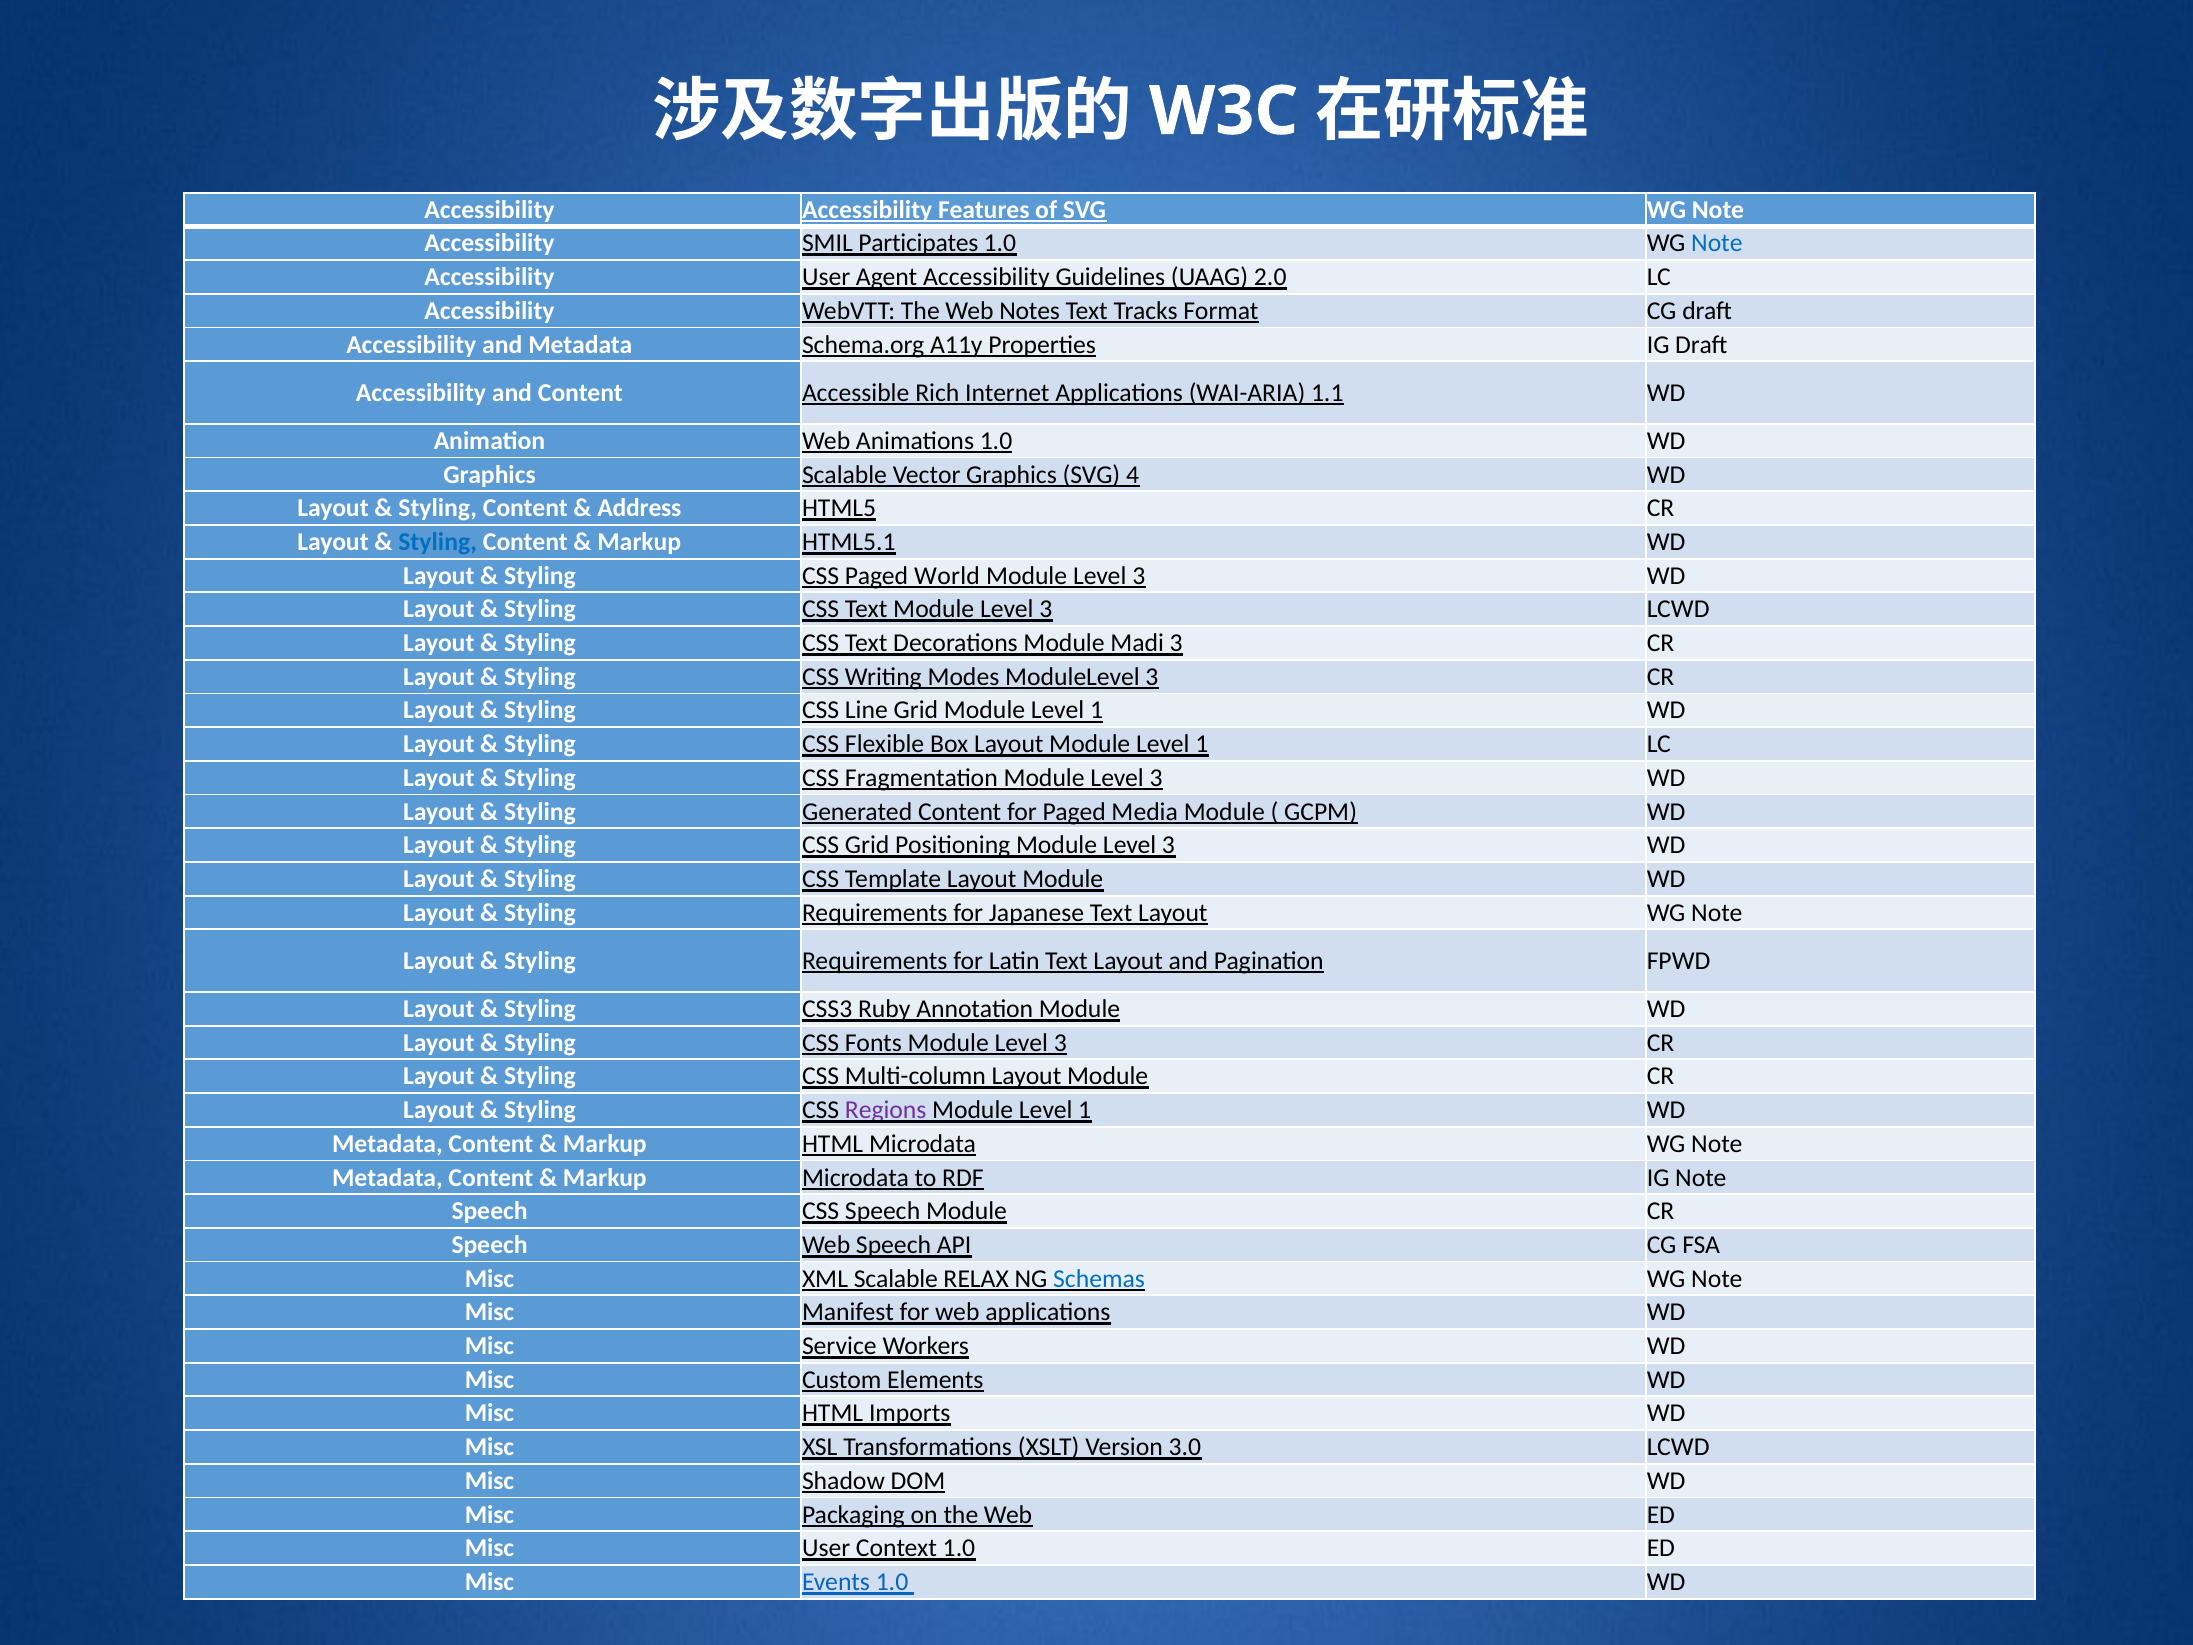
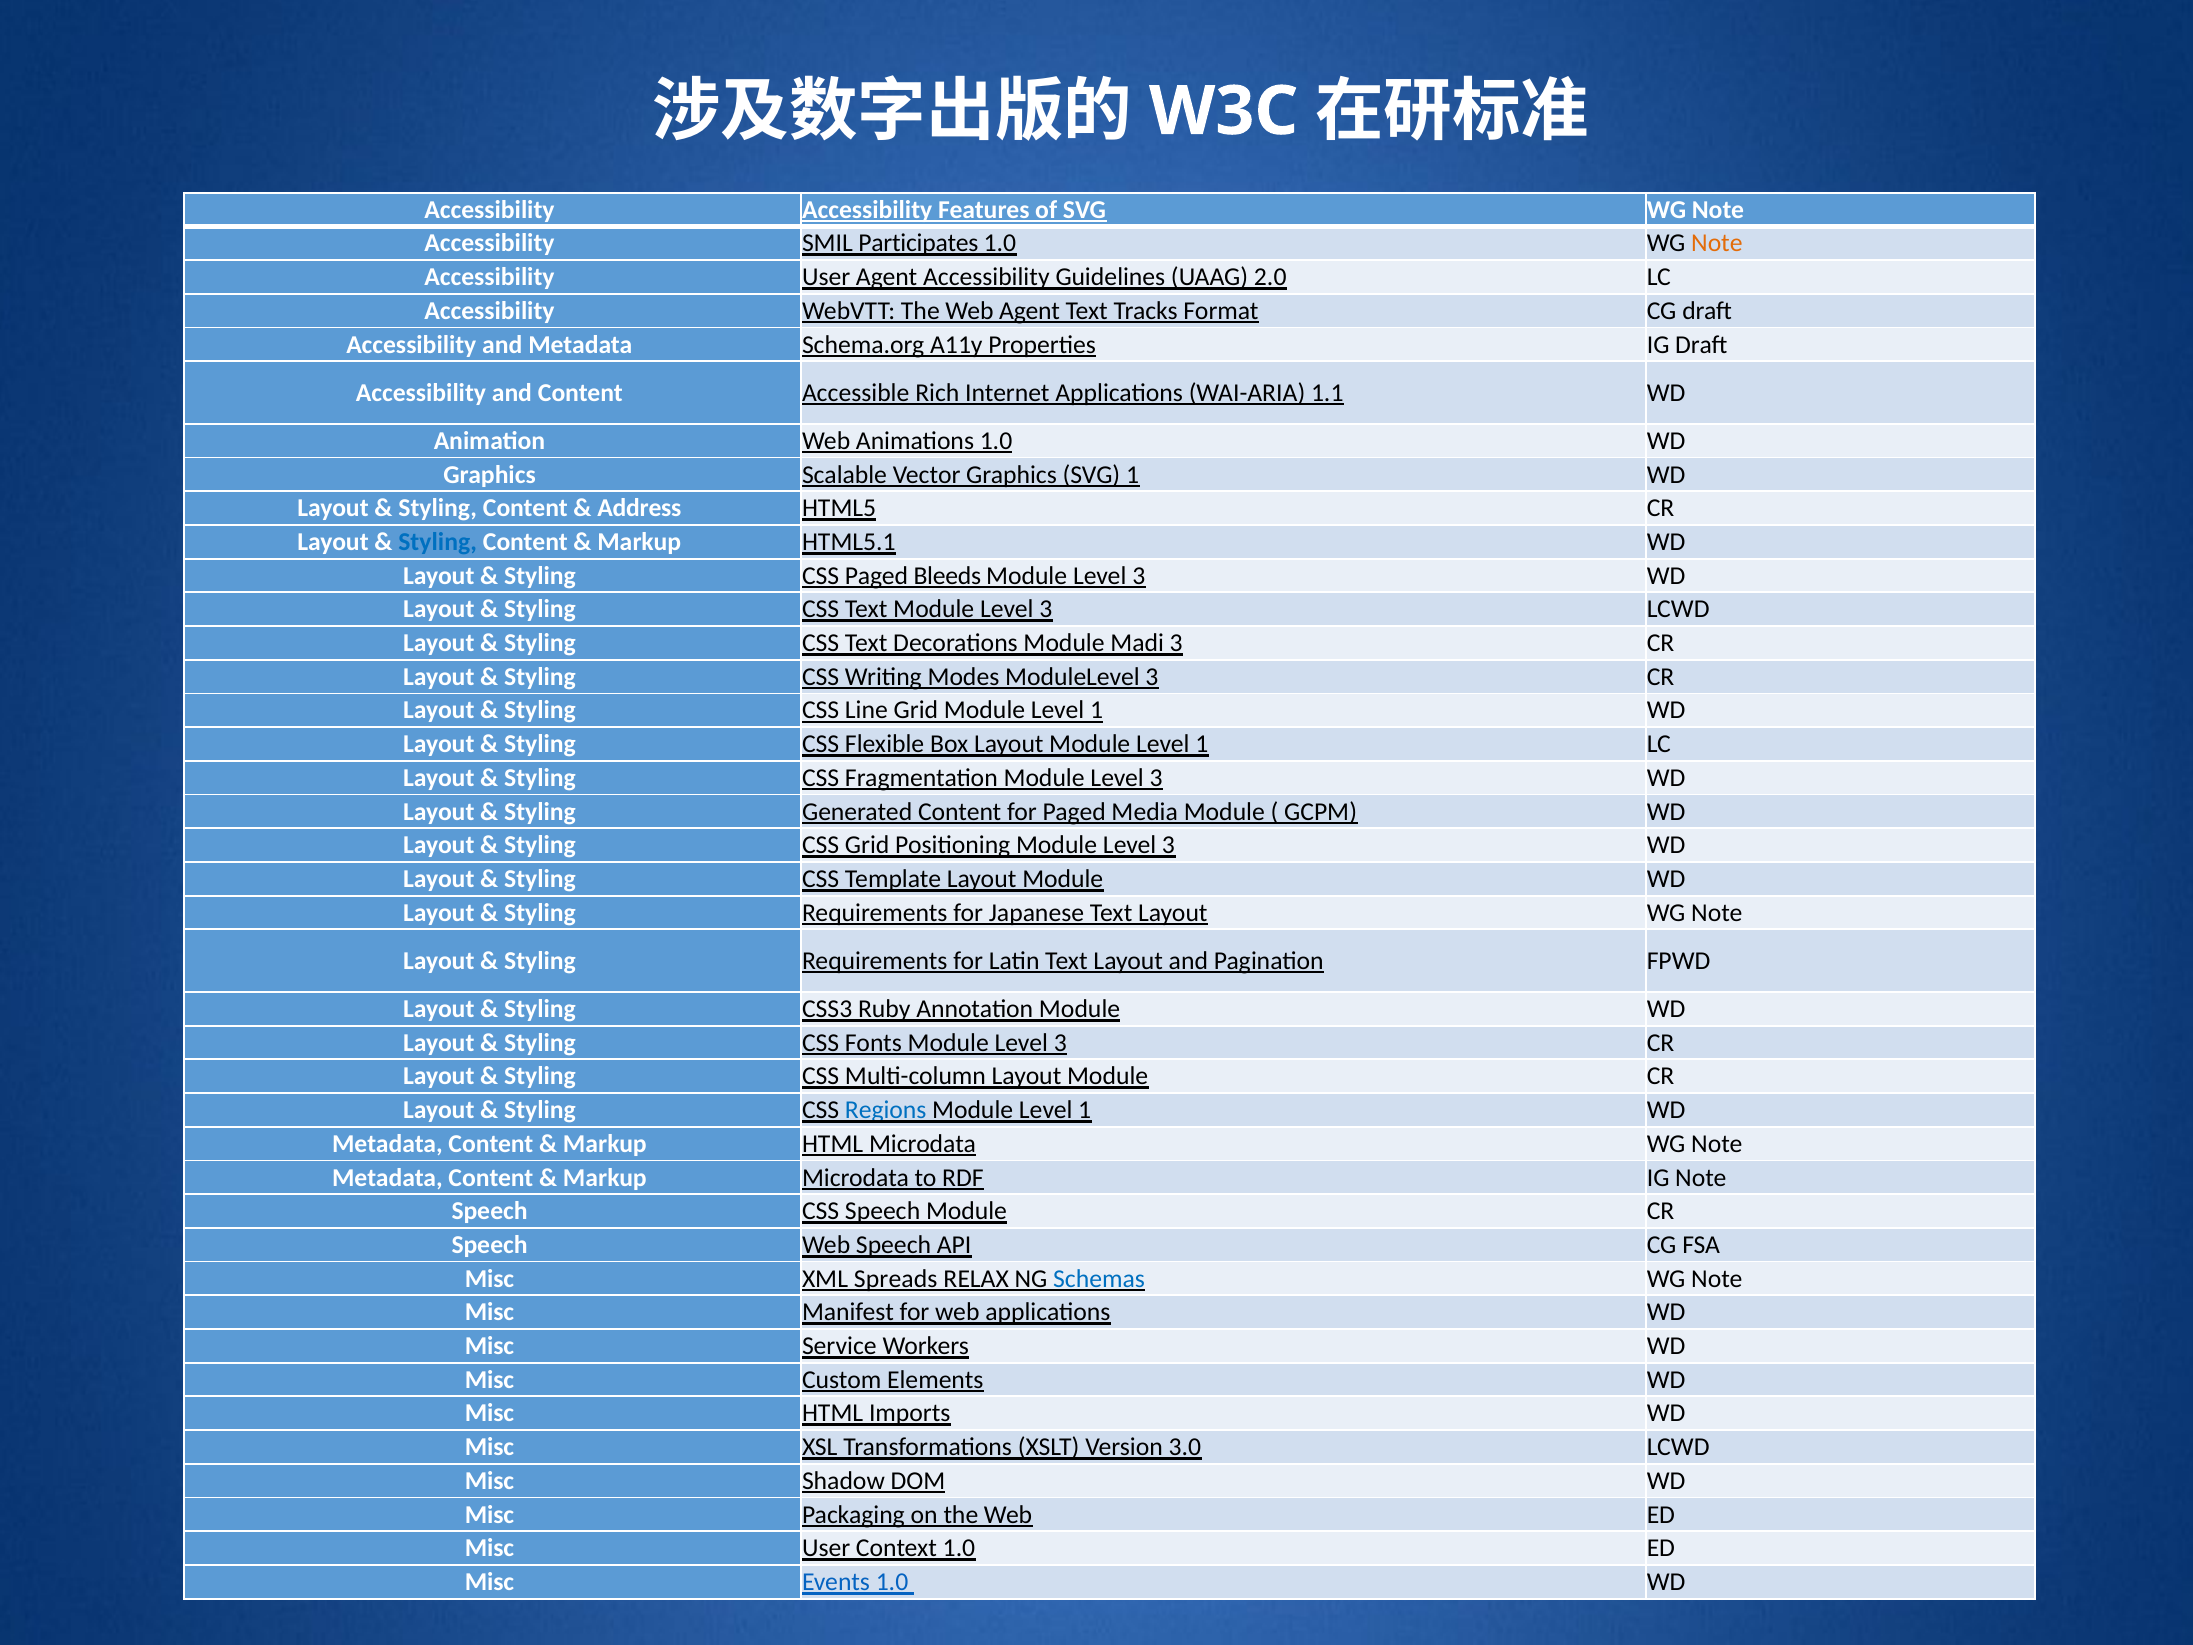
Note colour: blue -> orange (1717, 243)
Web Notes: Notes -> Agent (1030, 311)
SVG 4: 4 -> 1 (1133, 475)
World: World -> Bleeds (947, 576)
Regions colour: purple -> blue (886, 1110)
XML Scalable: Scalable -> Spreads (896, 1278)
